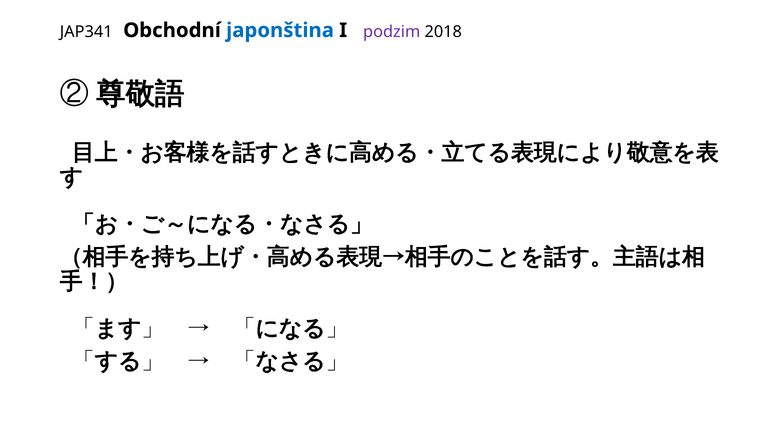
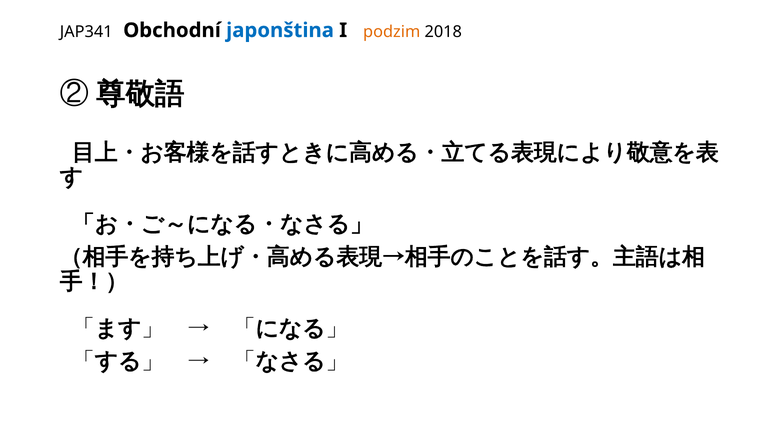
podzim colour: purple -> orange (392, 32)
